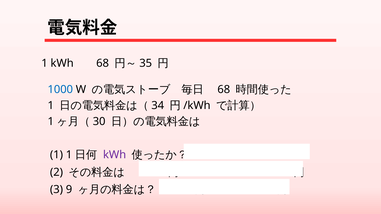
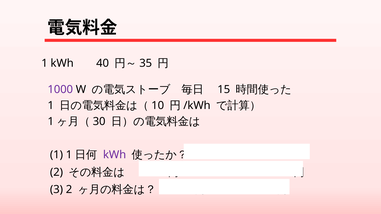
kWh 68: 68 -> 40 (103, 63)
1000 colour: blue -> purple (60, 90)
68: 68 -> 15 (224, 90)
34: 34 -> 10 (158, 106)
3 9: 9 -> 2 (69, 190)
